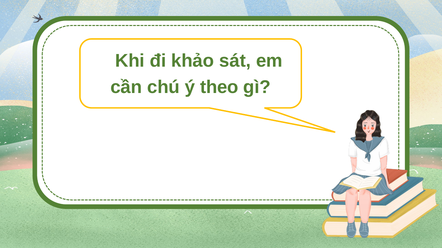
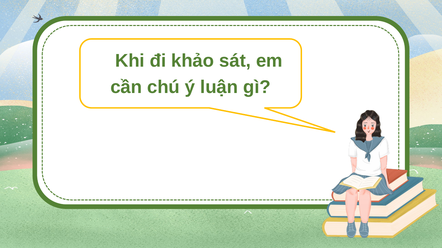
theo: theo -> luận (219, 87)
